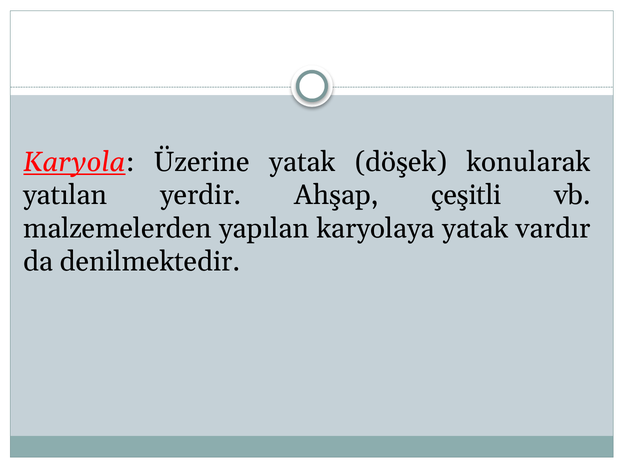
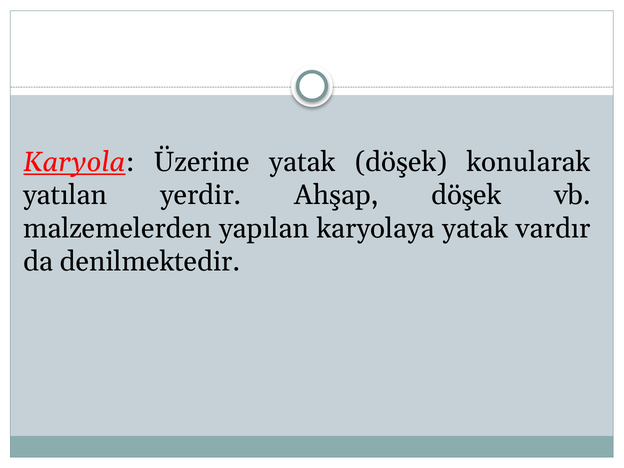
Ahşap çeşitli: çeşitli -> döşek (466, 195)
